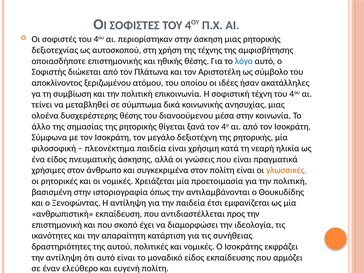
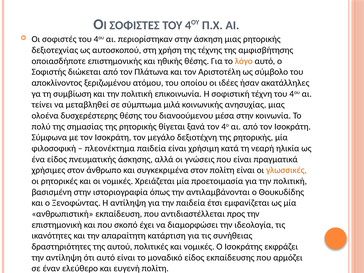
λόγο colour: blue -> orange (244, 61)
δικά: δικά -> μιλά (172, 105)
άλλο: άλλο -> πολύ (41, 127)
